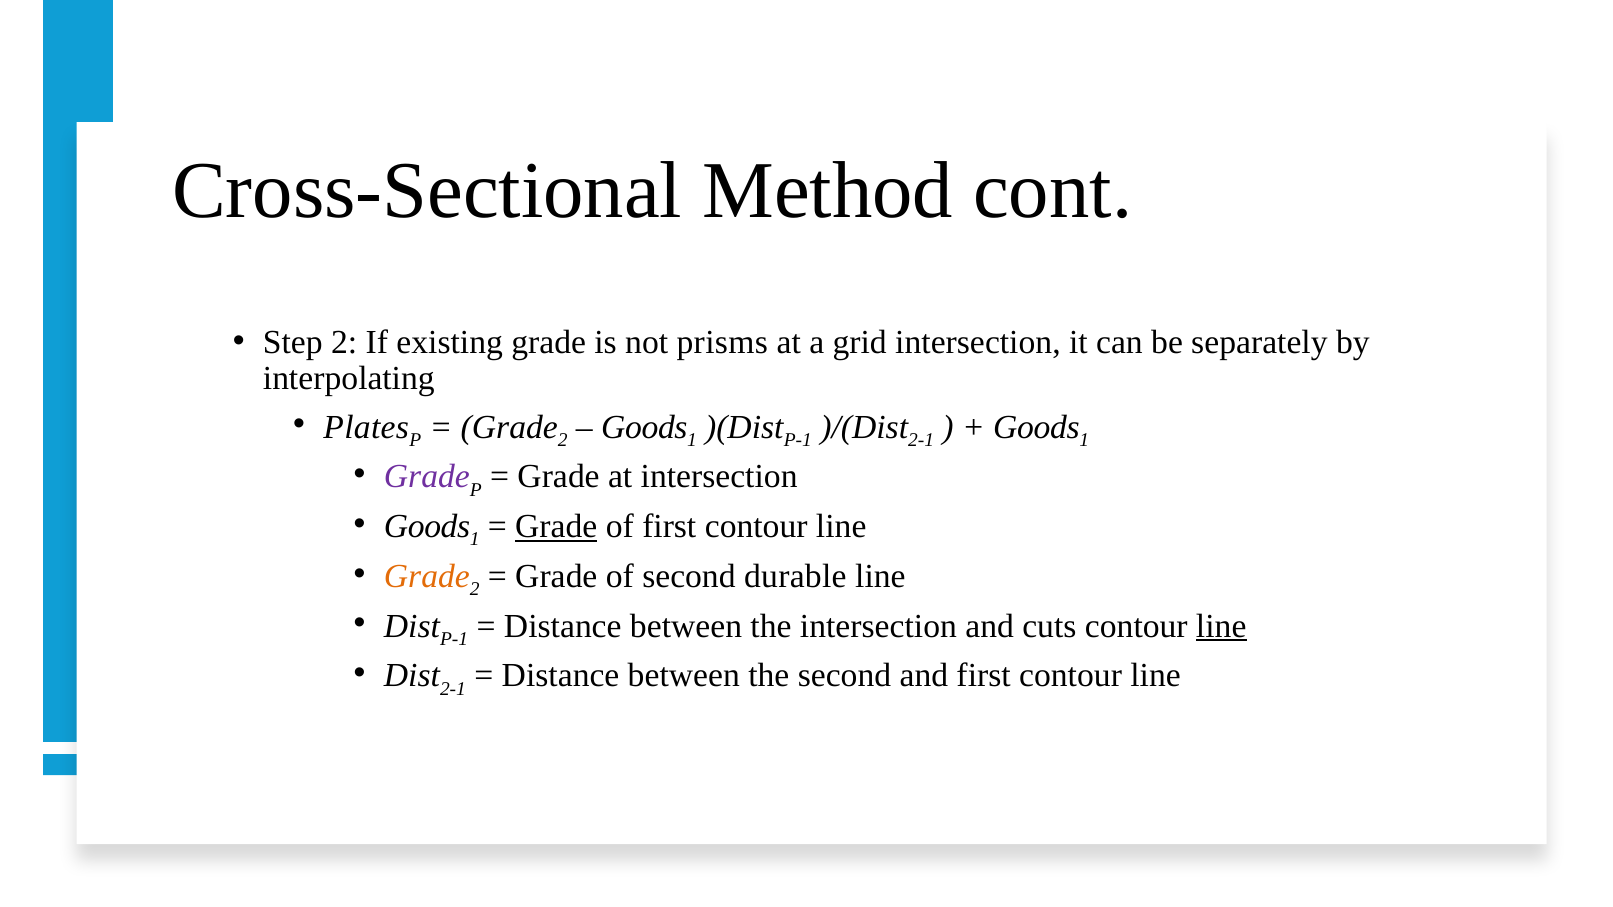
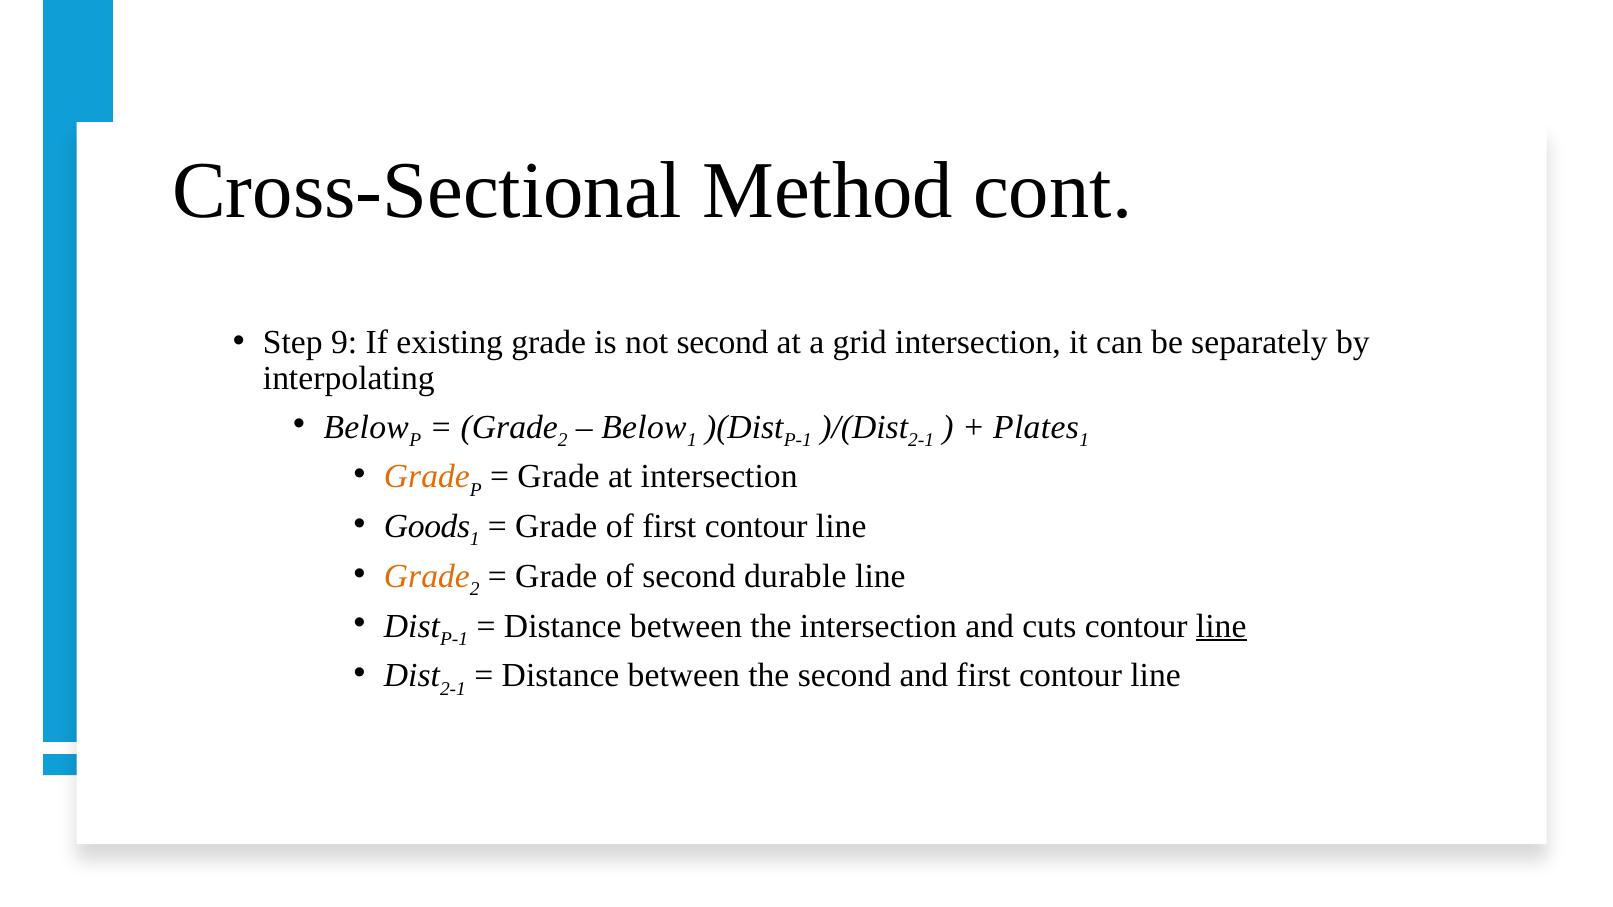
Step 2: 2 -> 9 (344, 342)
not prisms: prisms -> second (723, 342)
Plates: Plates -> Below (366, 427)
Goods: Goods -> Below (644, 427)
Goods: Goods -> Plates (1036, 427)
Grade colour: purple -> orange (427, 477)
Grade underline: present -> none (556, 527)
